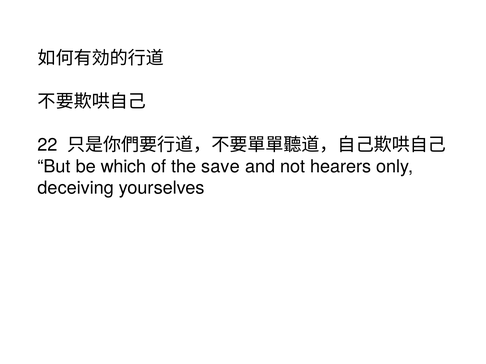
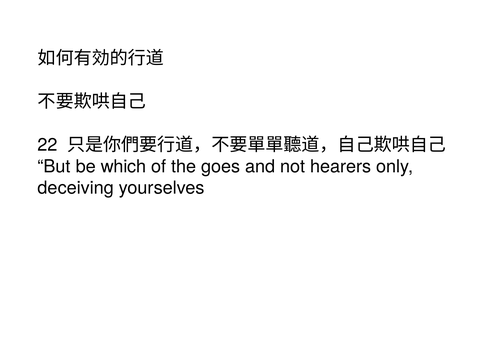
save: save -> goes (221, 167)
